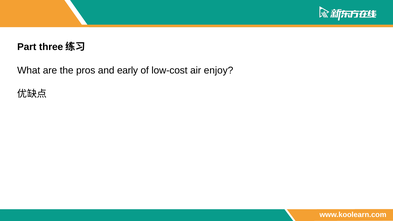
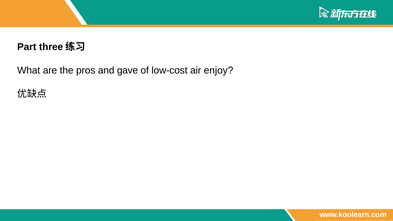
early: early -> gave (128, 70)
